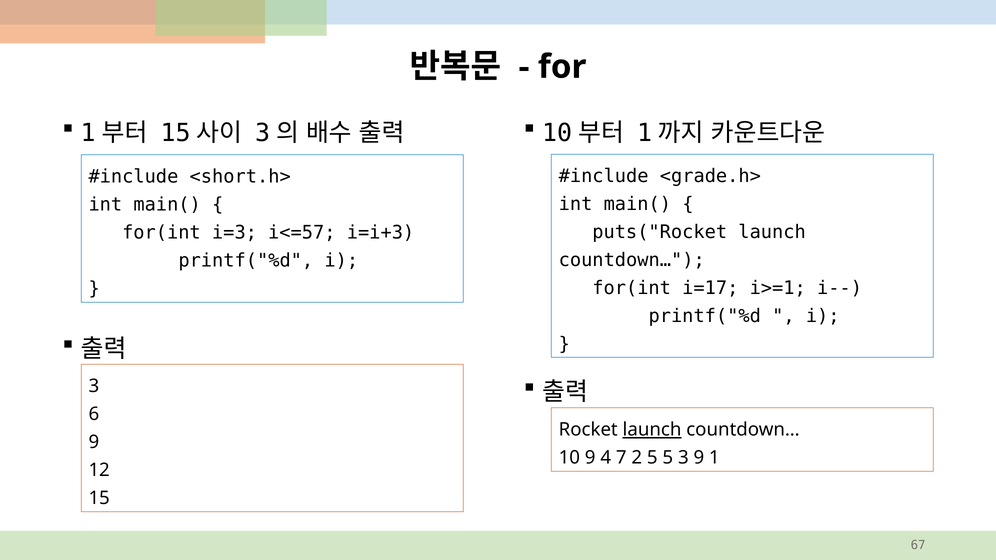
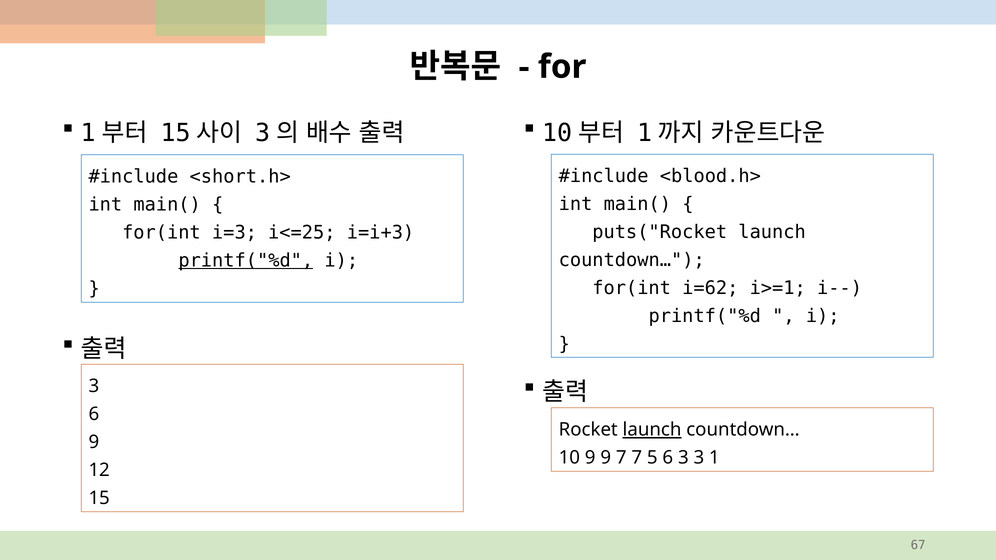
<grade.h>: <grade.h> -> <blood.h> (710, 176)
i<=57: i<=57 -> i<=25 (302, 233)
printf("%d underline: none -> present (246, 261)
i=17: i=17 -> i=62 (710, 288)
9 4: 4 -> 9 (606, 458)
7 2: 2 -> 7 (637, 458)
5 5: 5 -> 6 (668, 458)
3 9: 9 -> 3 (699, 458)
